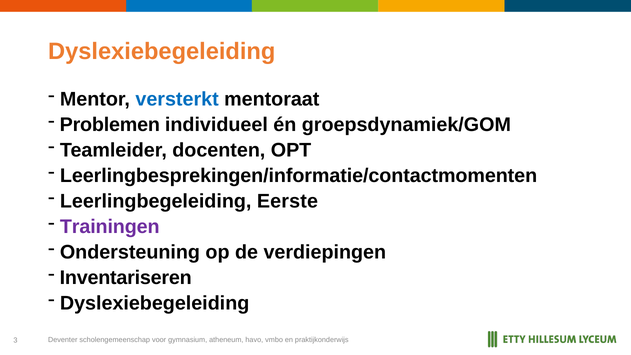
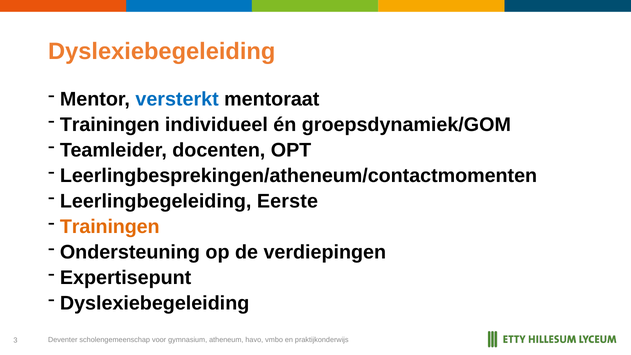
Problemen: Problemen -> Trainingen (110, 125)
Leerlingbesprekingen/informatie/contactmomenten: Leerlingbesprekingen/informatie/contactmomenten -> Leerlingbesprekingen/atheneum/contactmomenten (299, 176)
Trainingen colour: purple -> orange (110, 227)
Inventariseren: Inventariseren -> Expertisepunt (126, 278)
